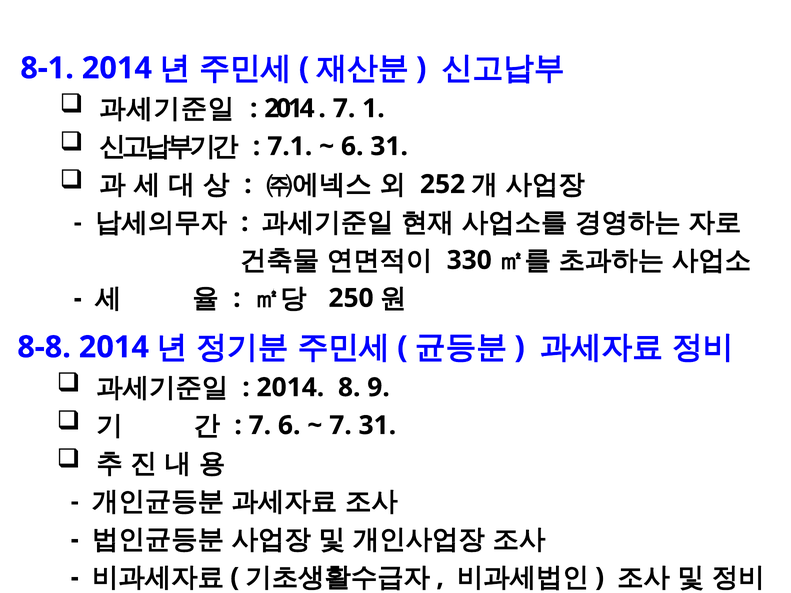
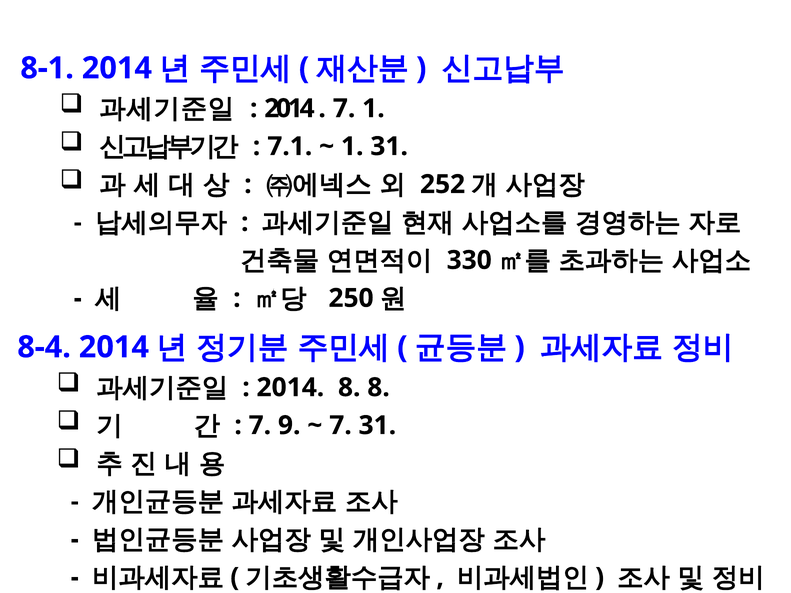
6: 6 -> 1 (352, 146)
8-8: 8-8 -> 8-4 (44, 347)
8 9: 9 -> 8 (379, 388)
7 6: 6 -> 9 (289, 426)
